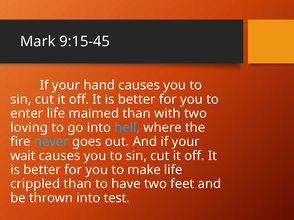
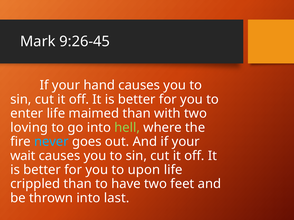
9:15-45: 9:15-45 -> 9:26-45 (85, 41)
hell colour: light blue -> light green (127, 128)
make: make -> upon (144, 170)
test: test -> last (117, 198)
